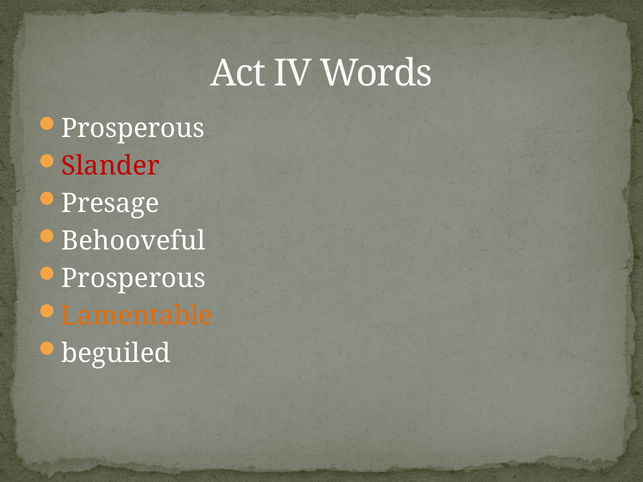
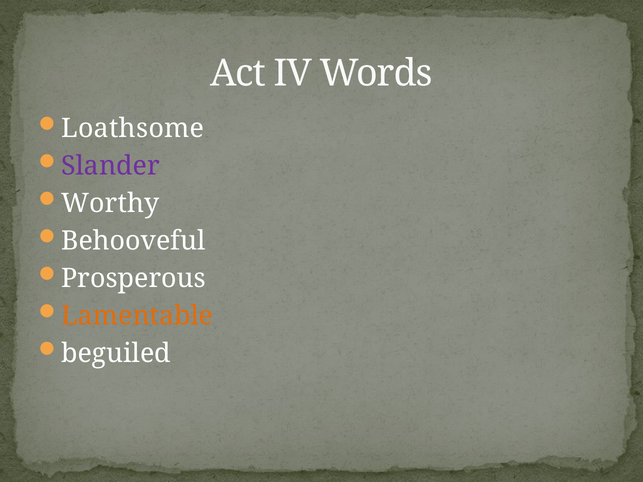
Prosperous: Prosperous -> Loathsome (133, 128)
Slander colour: red -> purple (110, 166)
Presage: Presage -> Worthy (110, 203)
